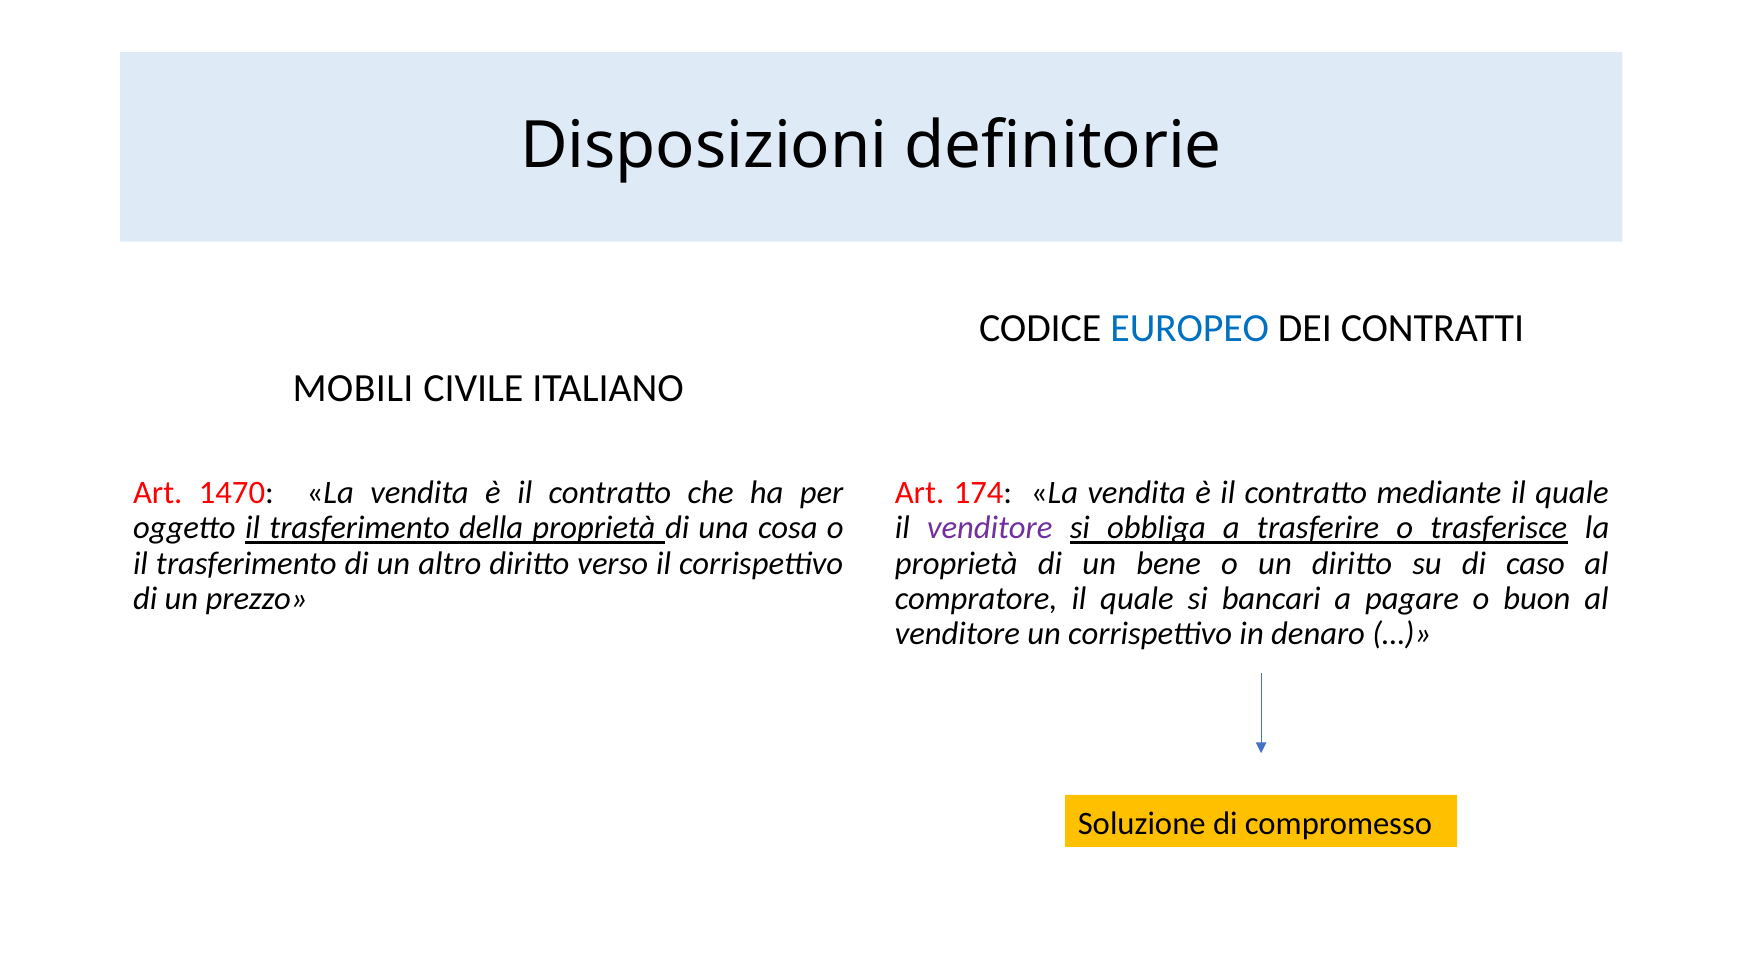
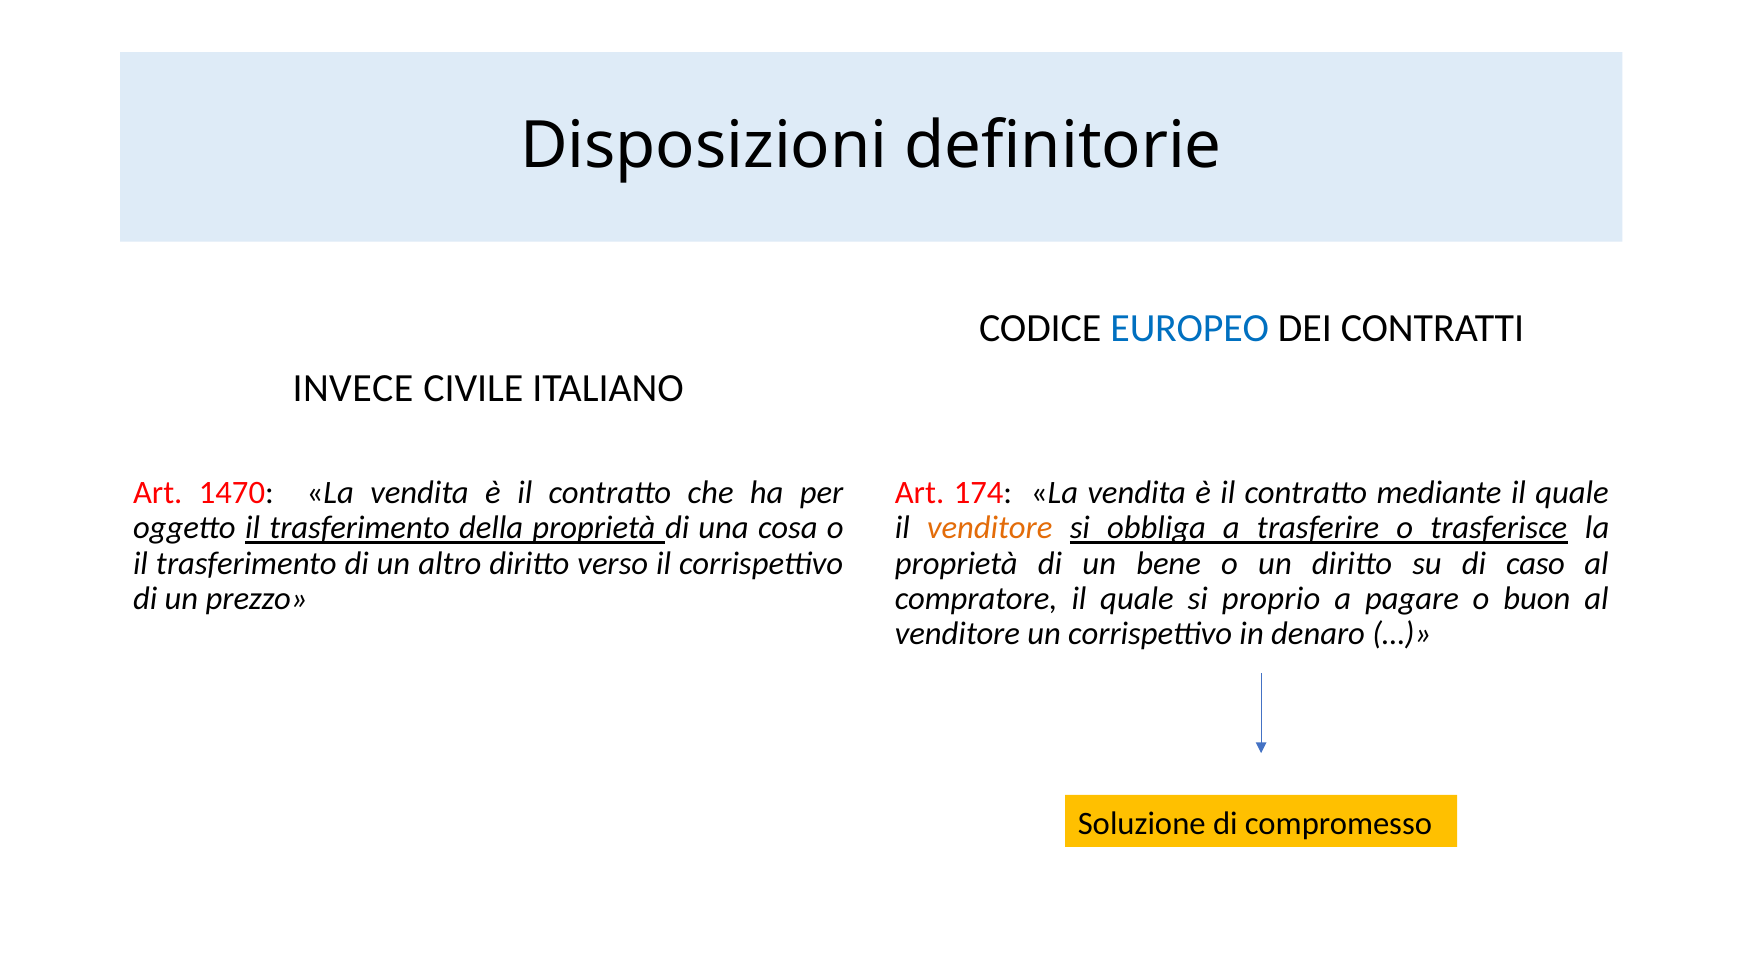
MOBILI: MOBILI -> INVECE (353, 389)
venditore colour: purple -> orange (990, 528)
bancari: bancari -> proprio (1271, 599)
